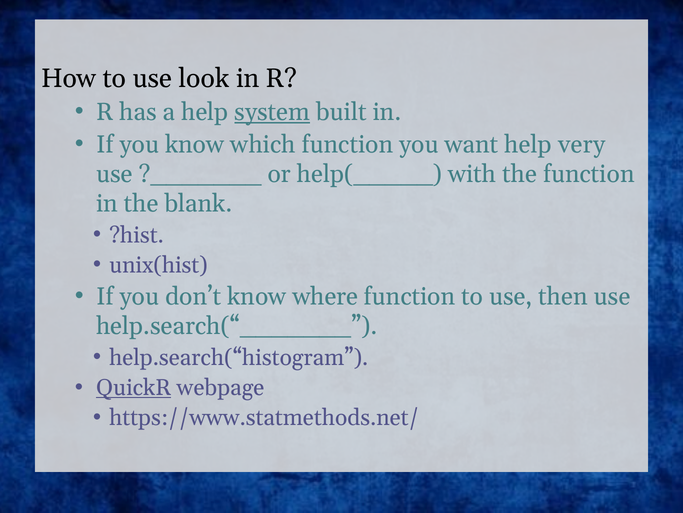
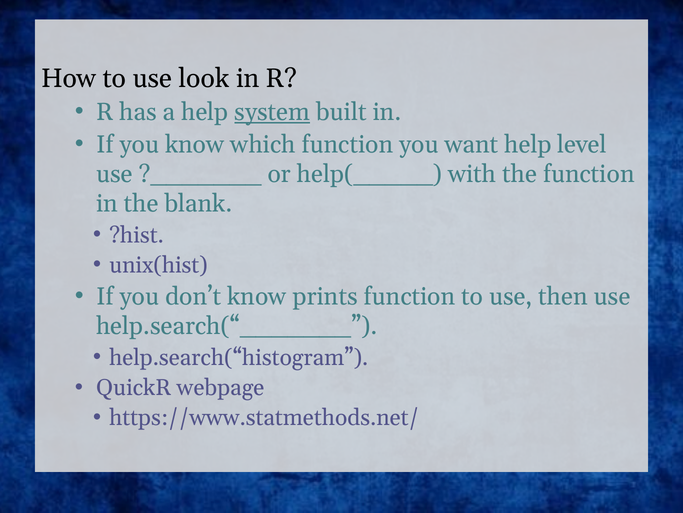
very: very -> level (582, 144)
where: where -> prints (325, 296)
QuickR underline: present -> none (134, 387)
